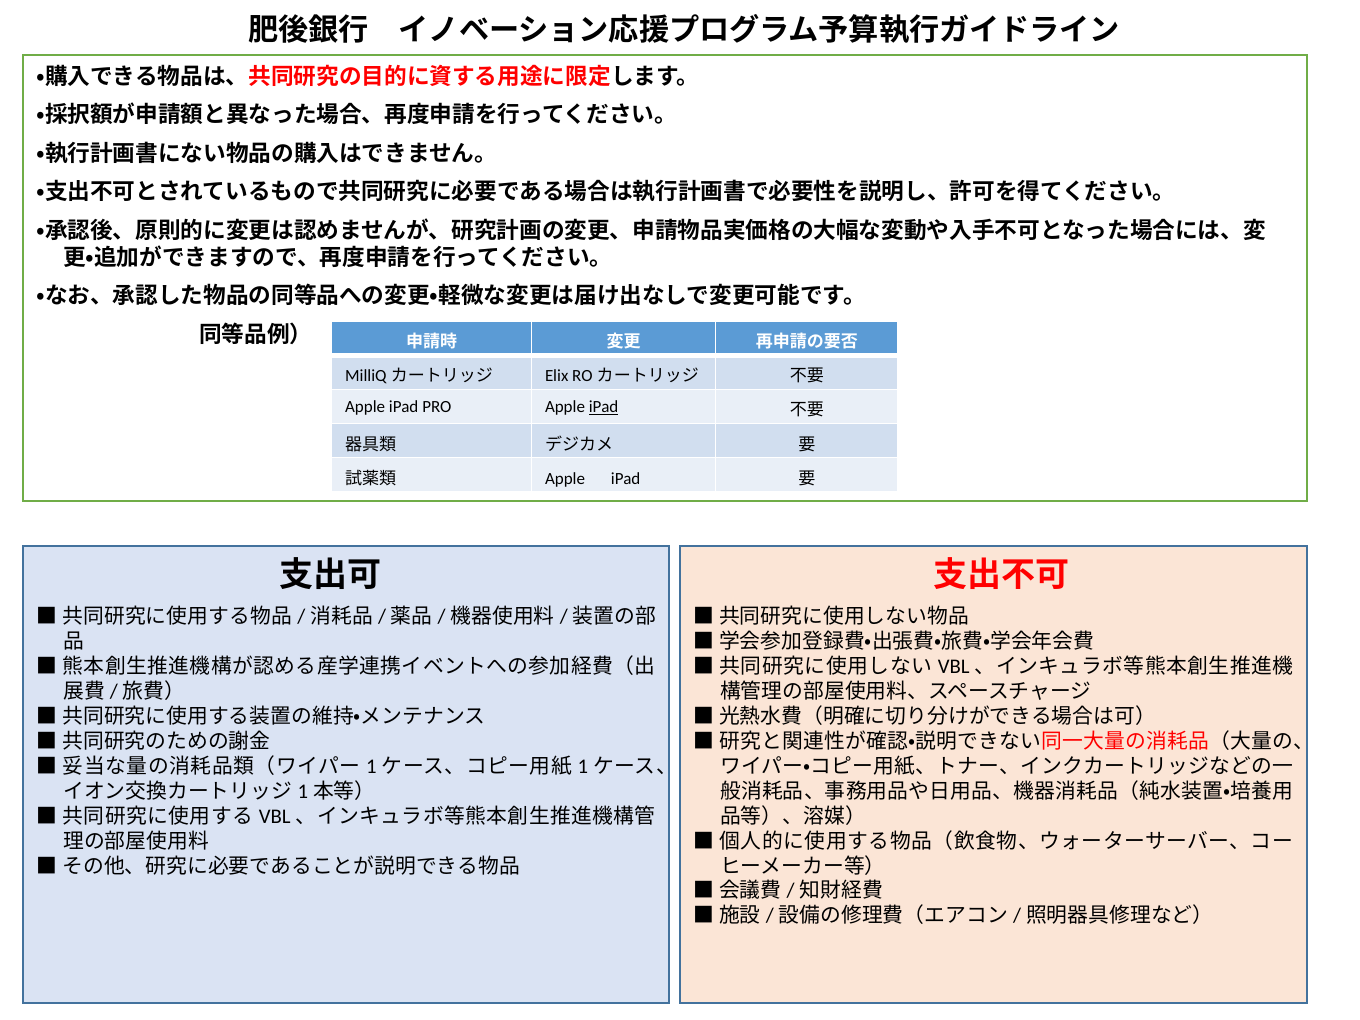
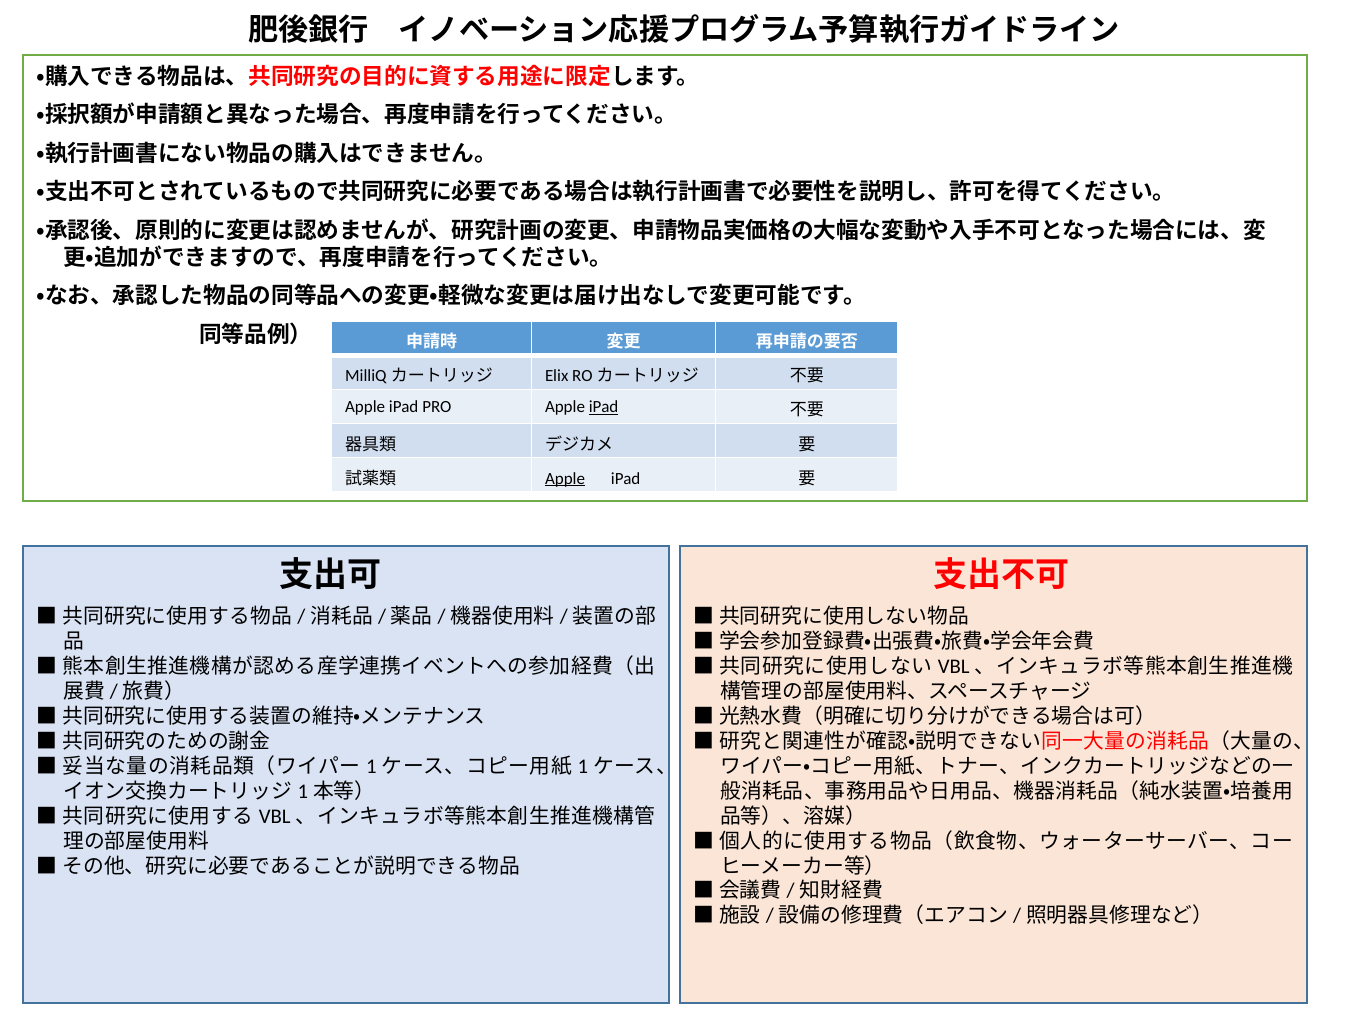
Apple underline: none -> present (565, 479)
